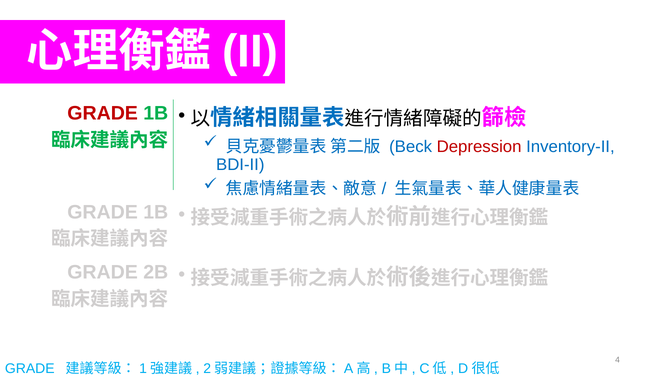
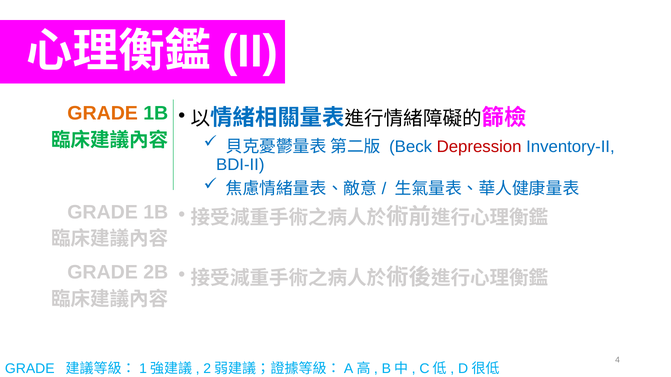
GRADE colour: red -> orange (103, 113)
